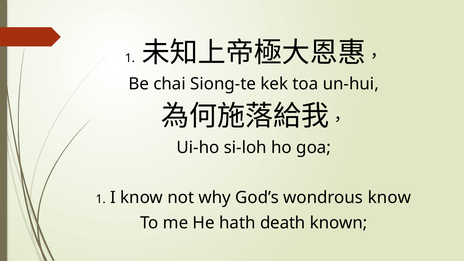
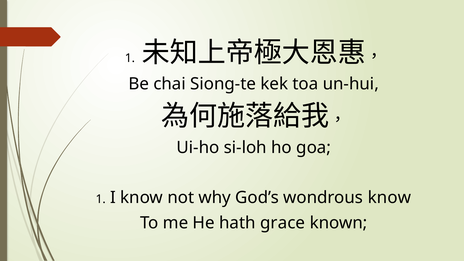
death: death -> grace (283, 223)
